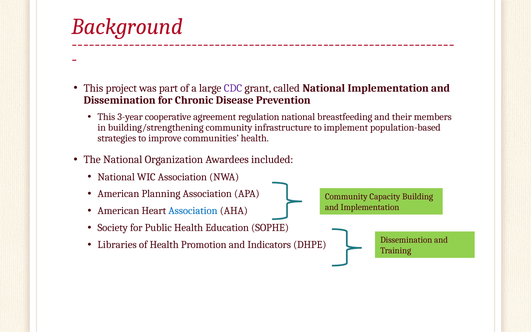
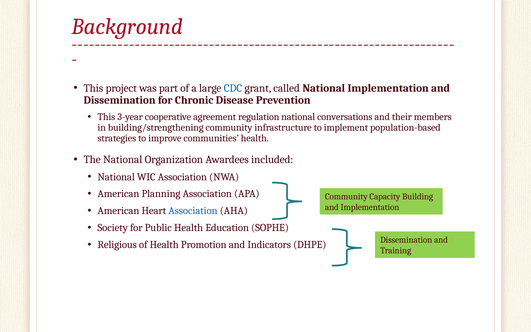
CDC colour: purple -> blue (233, 88)
breastfeeding: breastfeeding -> conversations (345, 117)
Libraries: Libraries -> Religious (117, 245)
